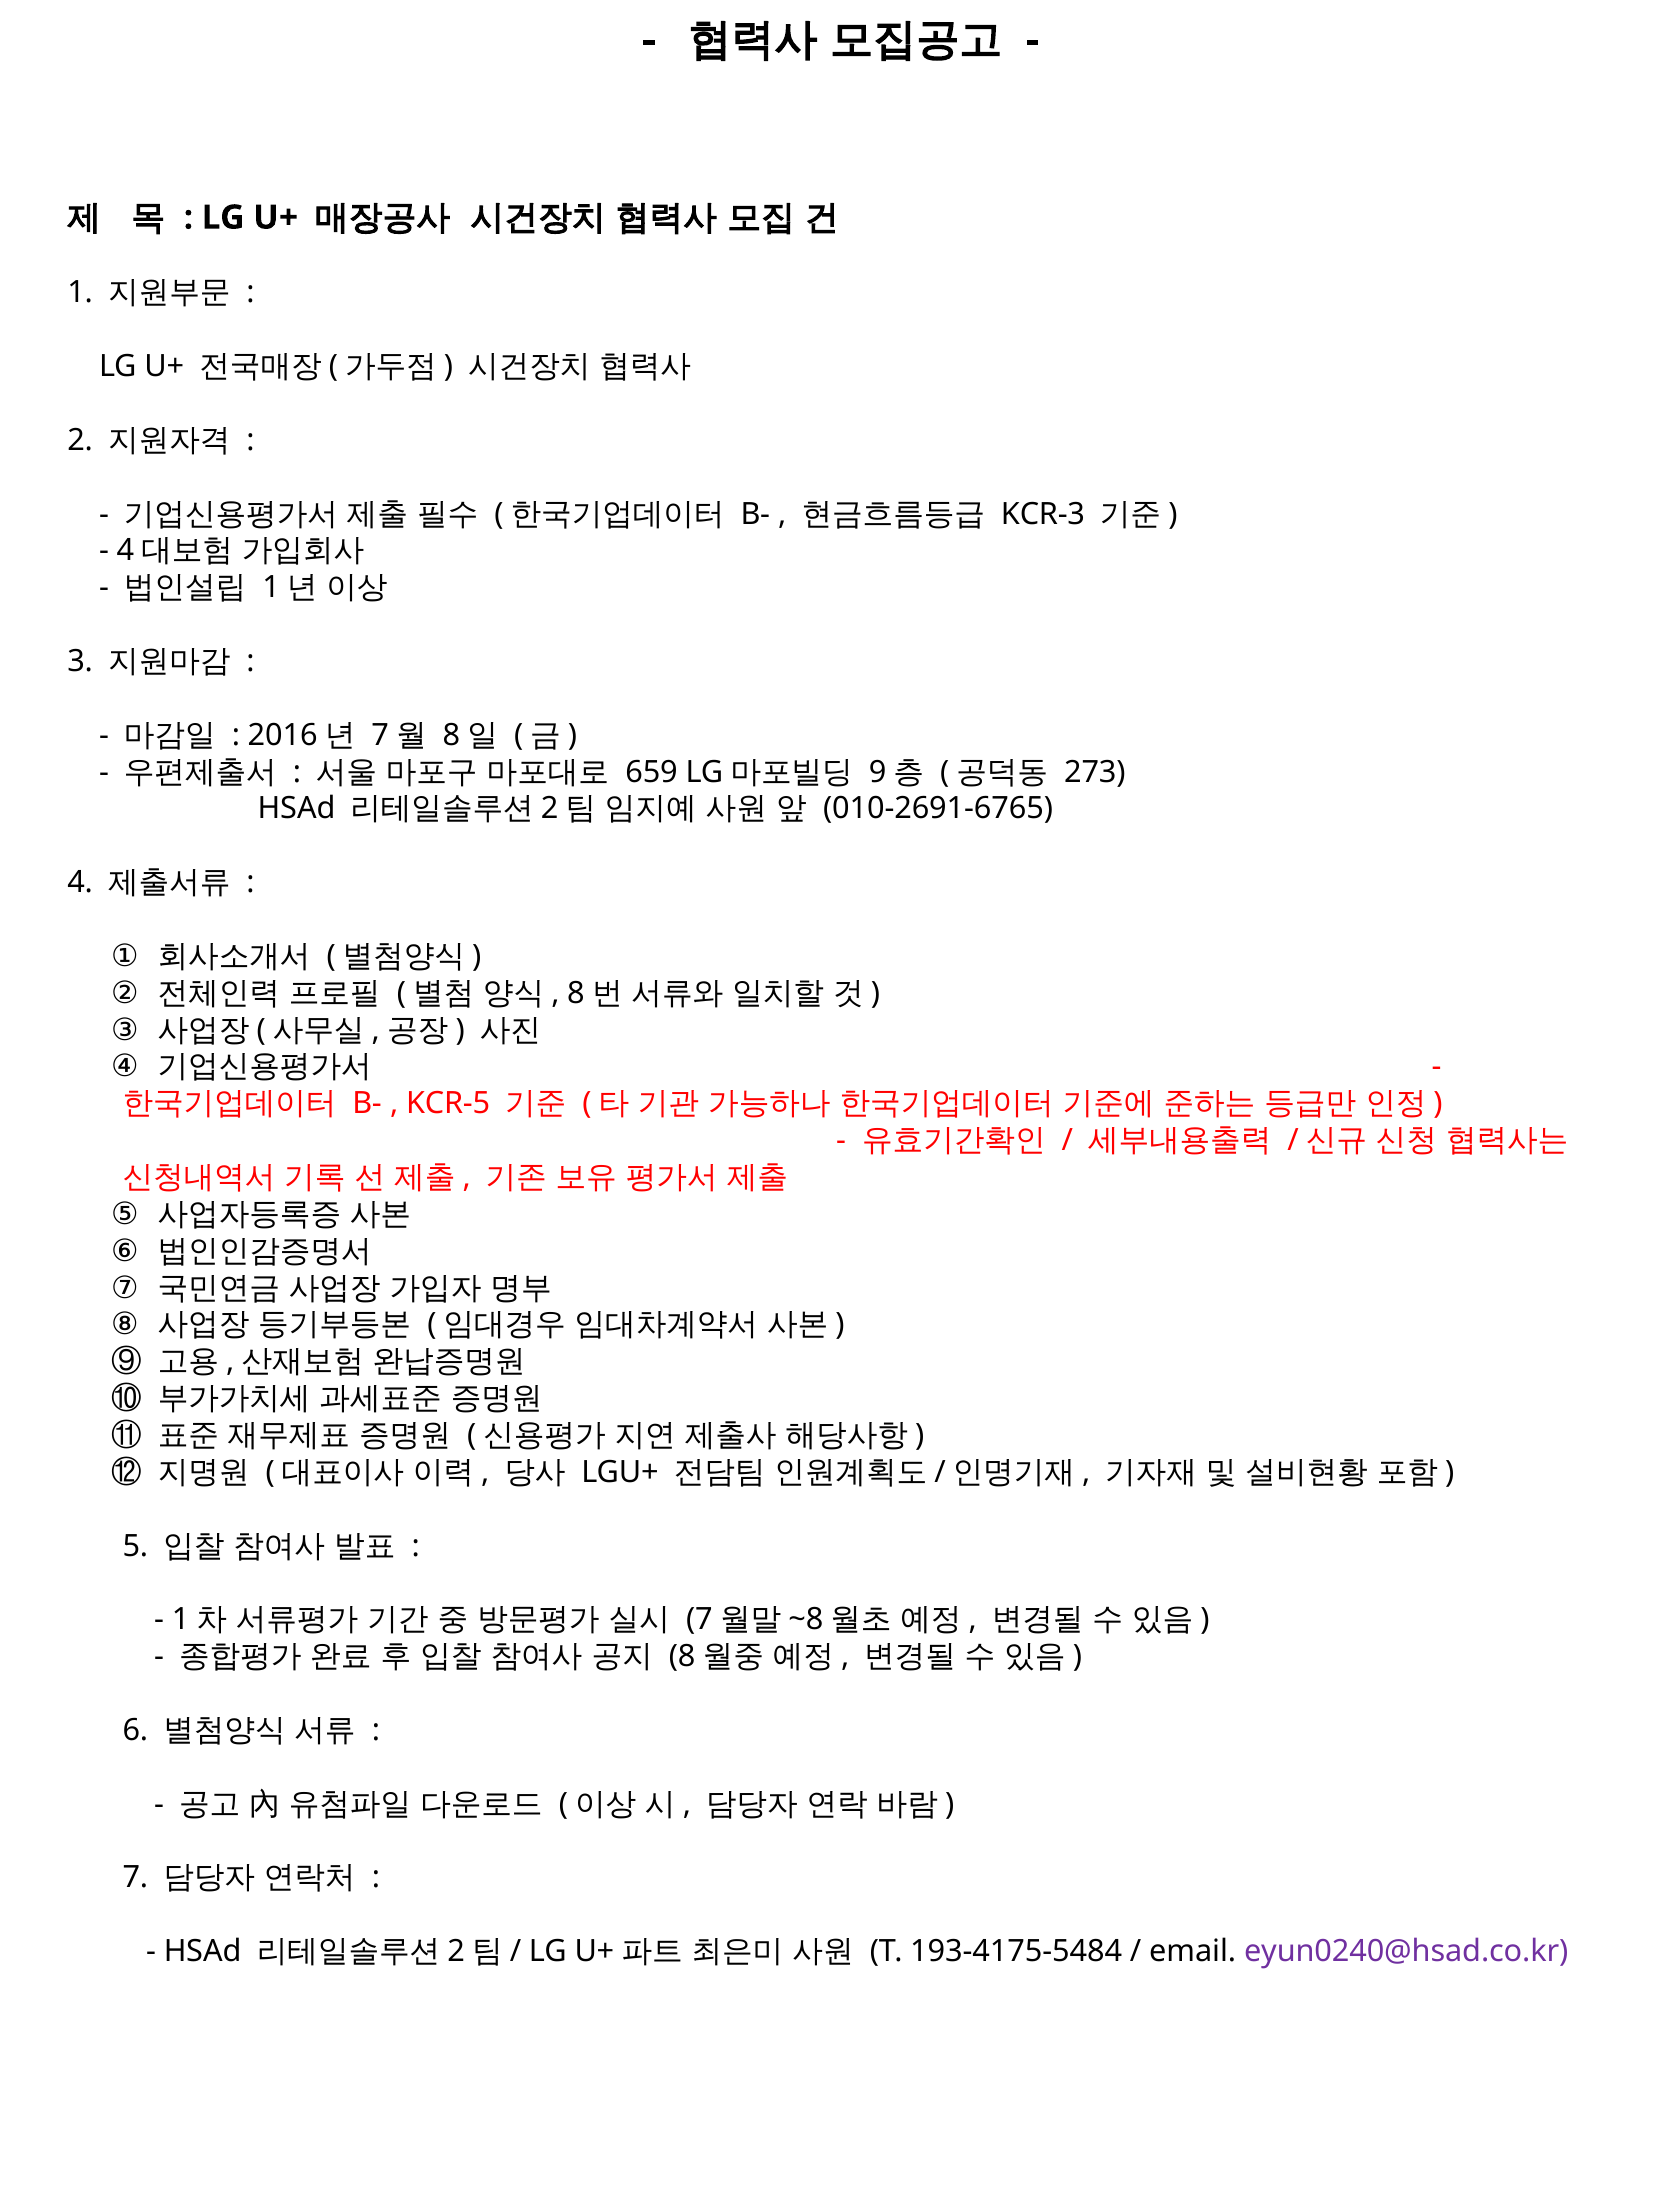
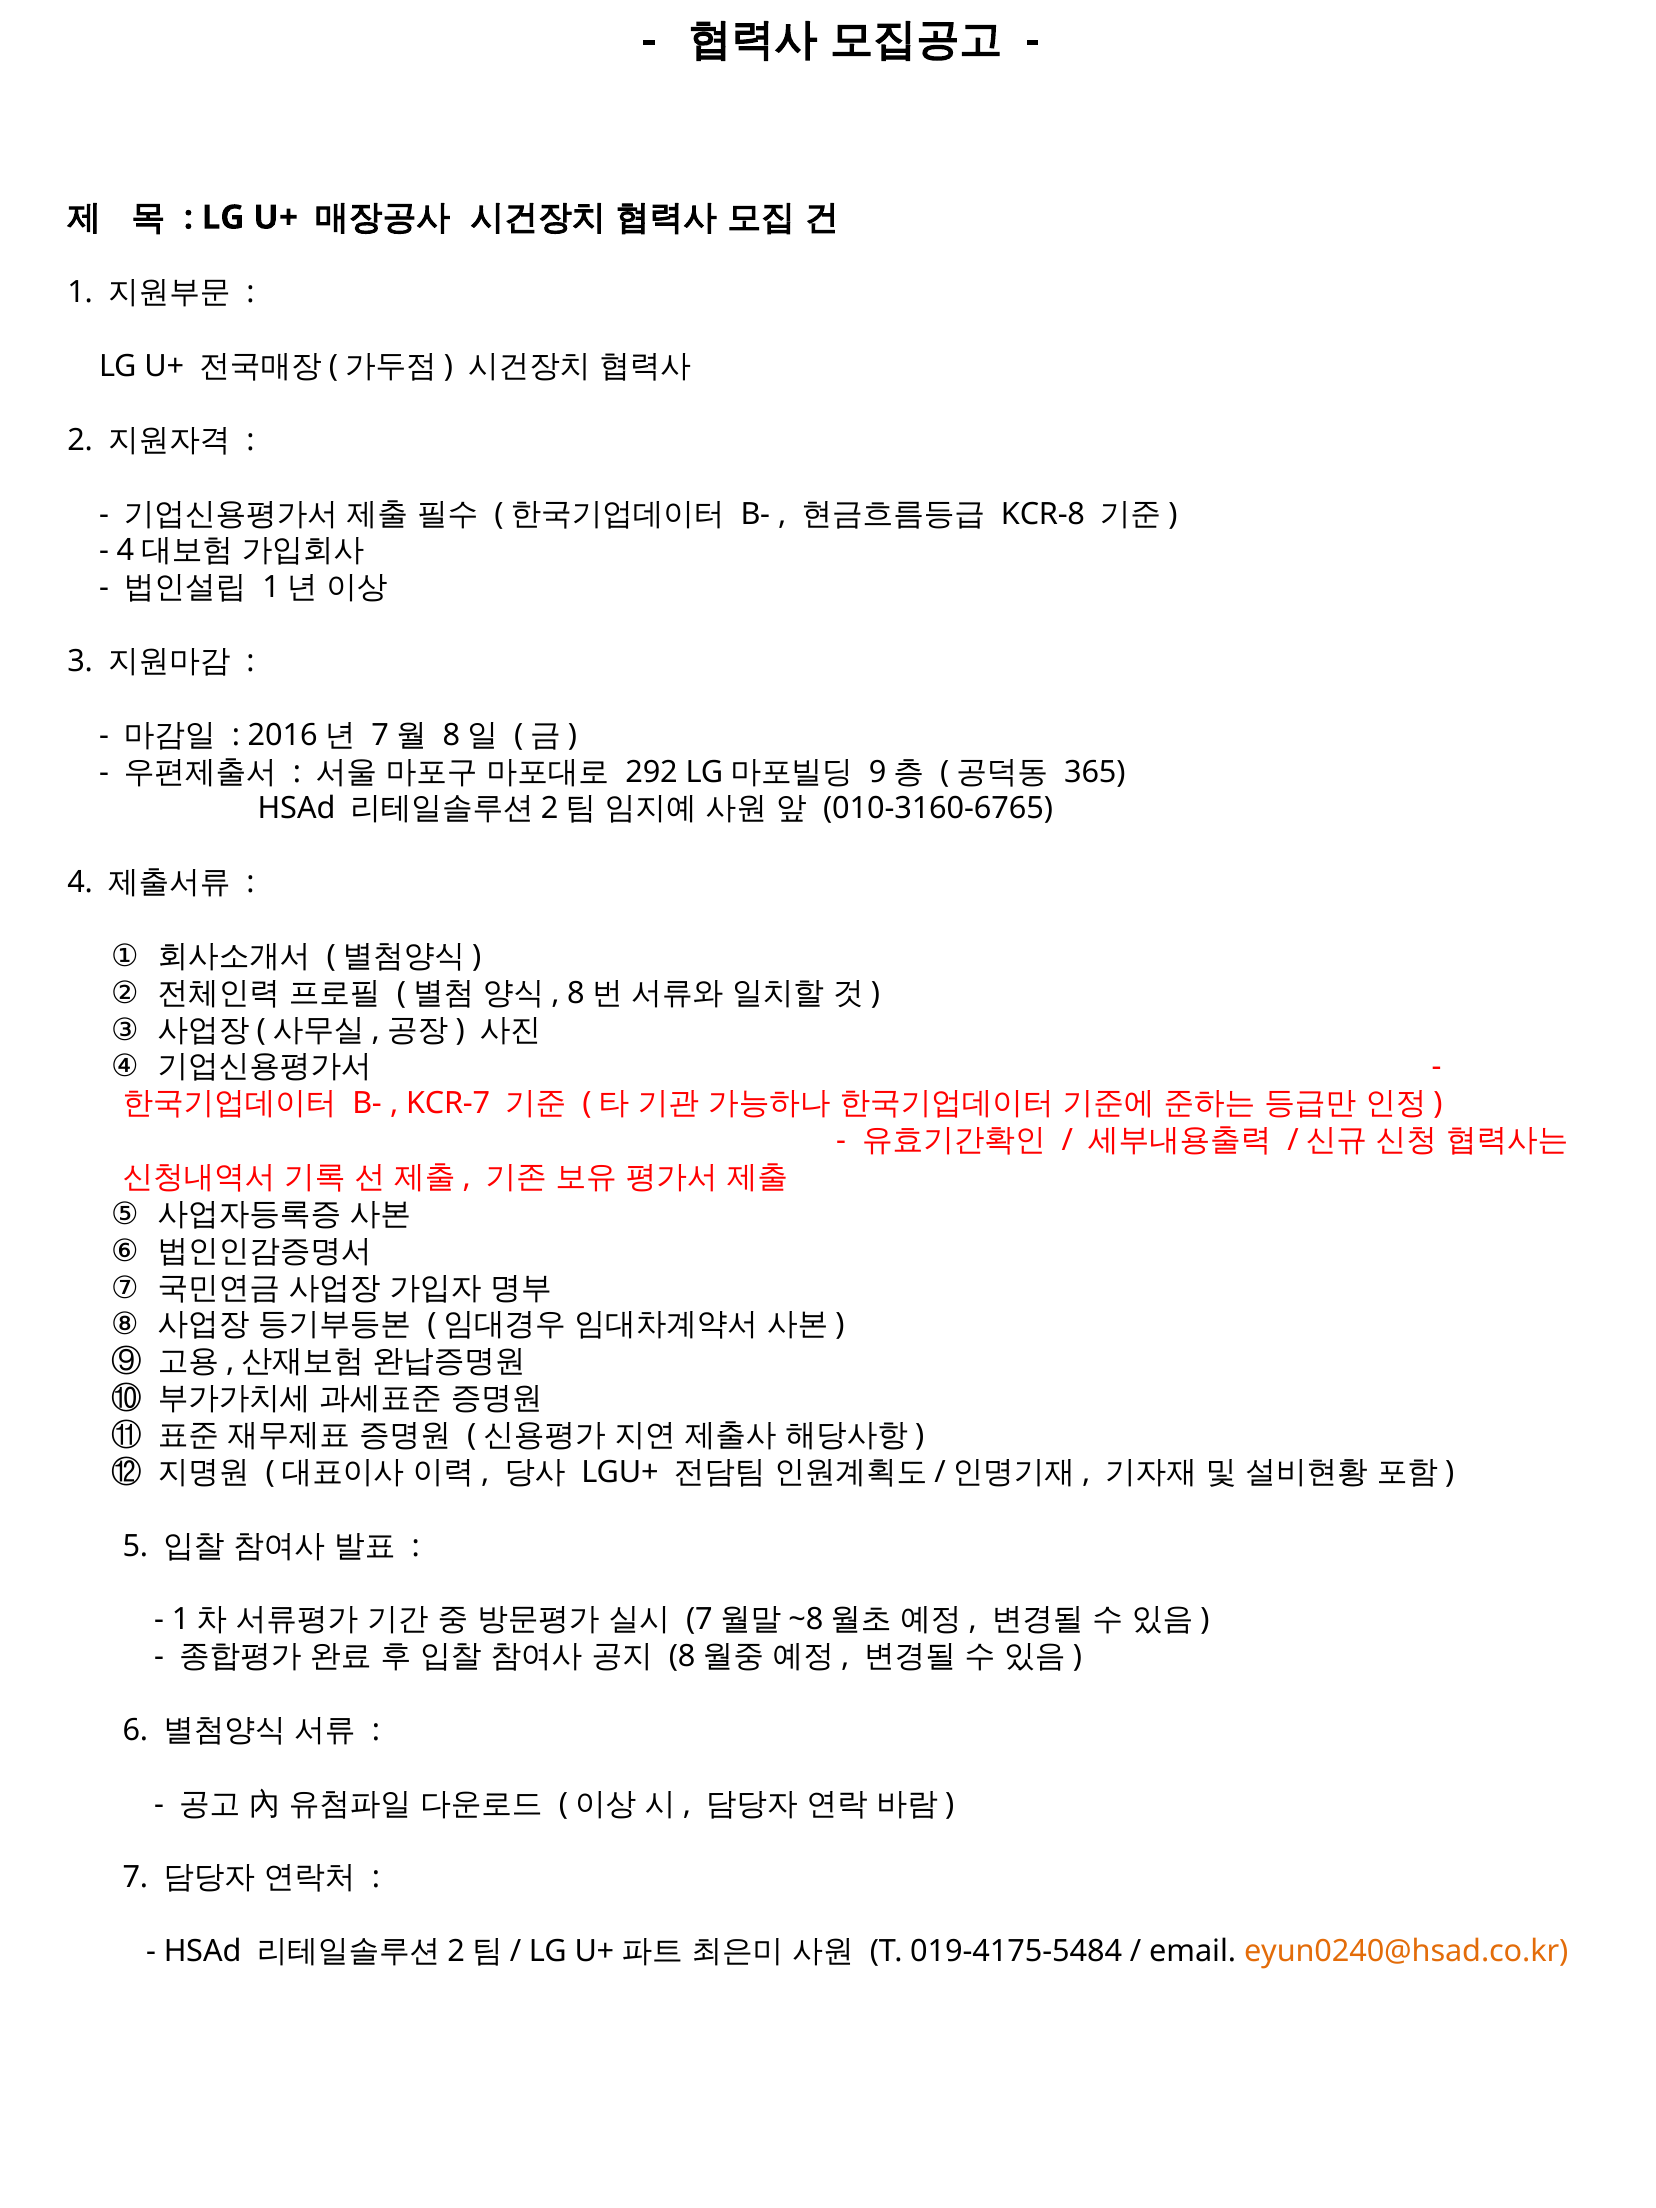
KCR-3: KCR-3 -> KCR-8 (1043, 514)
659: 659 -> 292 (652, 772)
273: 273 -> 365 (1095, 772)
010-2691-6765: 010-2691-6765 -> 010-3160-6765 (938, 809)
KCR-5: KCR-5 -> KCR-7 (448, 1104)
193-4175-5484: 193-4175-5484 -> 019-4175-5484 (1016, 1951)
eyun0240@hsad.co.kr colour: purple -> orange (1406, 1951)
